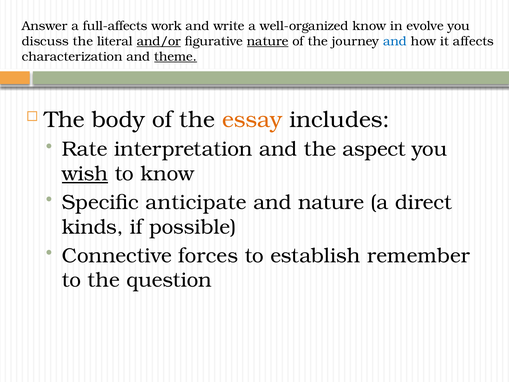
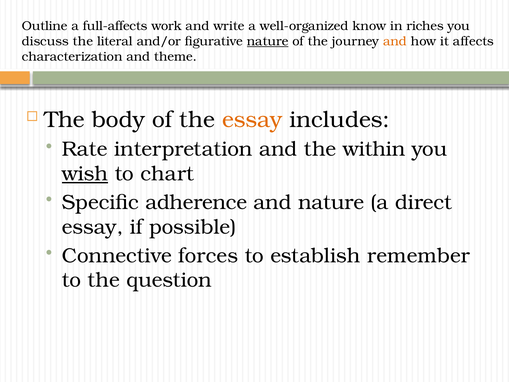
Answer: Answer -> Outline (45, 26)
evolve: evolve -> riches (425, 26)
and/or underline: present -> none (159, 41)
and colour: blue -> orange (395, 41)
theme underline: present -> none (176, 56)
aspect: aspect -> within (374, 149)
to know: know -> chart (167, 174)
anticipate: anticipate -> adherence (196, 202)
kinds: kinds -> essay (93, 227)
